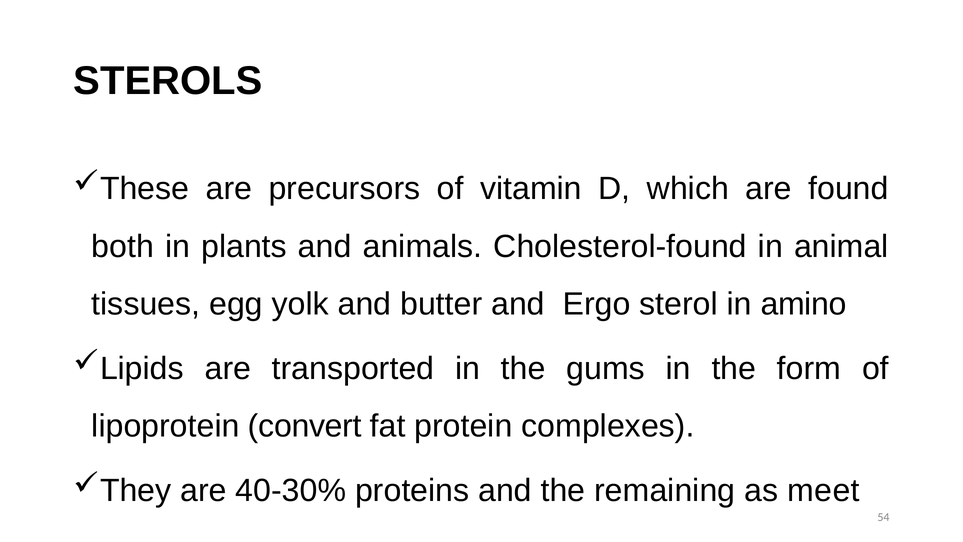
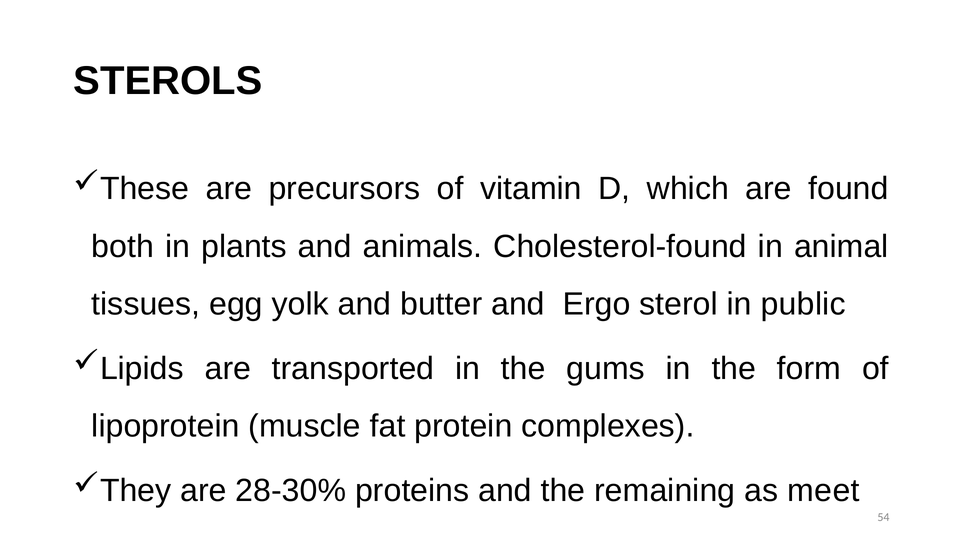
amino: amino -> public (803, 304)
convert: convert -> muscle (305, 426)
40-30%: 40-30% -> 28-30% (291, 490)
